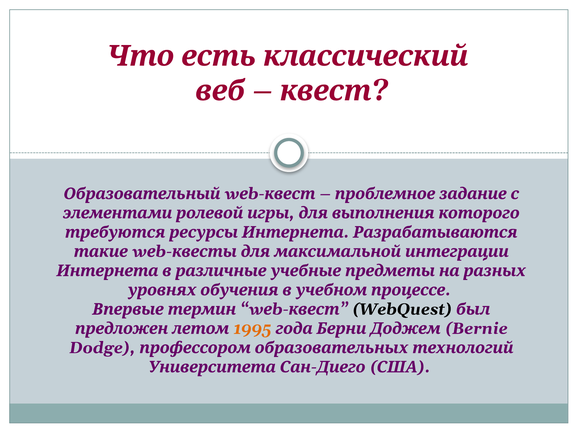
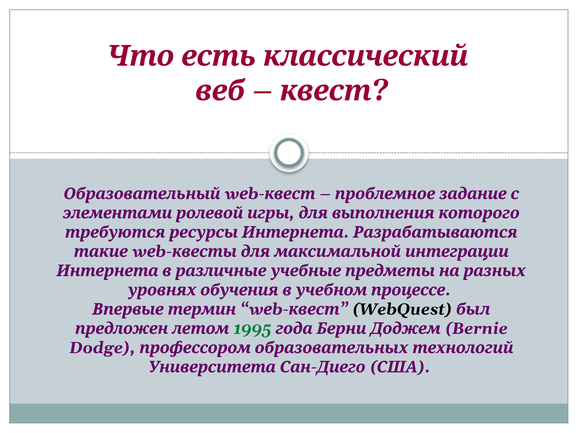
1995 colour: orange -> green (252, 329)
